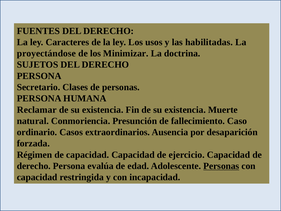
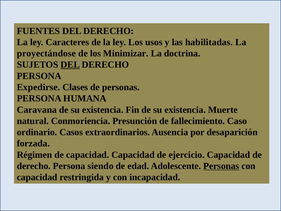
DEL underline: none -> present (70, 65)
Secretario: Secretario -> Expedirse (38, 87)
Reclamar: Reclamar -> Caravana (37, 110)
evalúa: evalúa -> siendo (101, 166)
